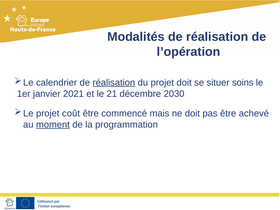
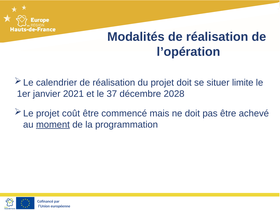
réalisation underline: present -> none (114, 83)
soins: soins -> limite (243, 83)
21: 21 -> 37 (112, 94)
2030: 2030 -> 2028 (174, 94)
